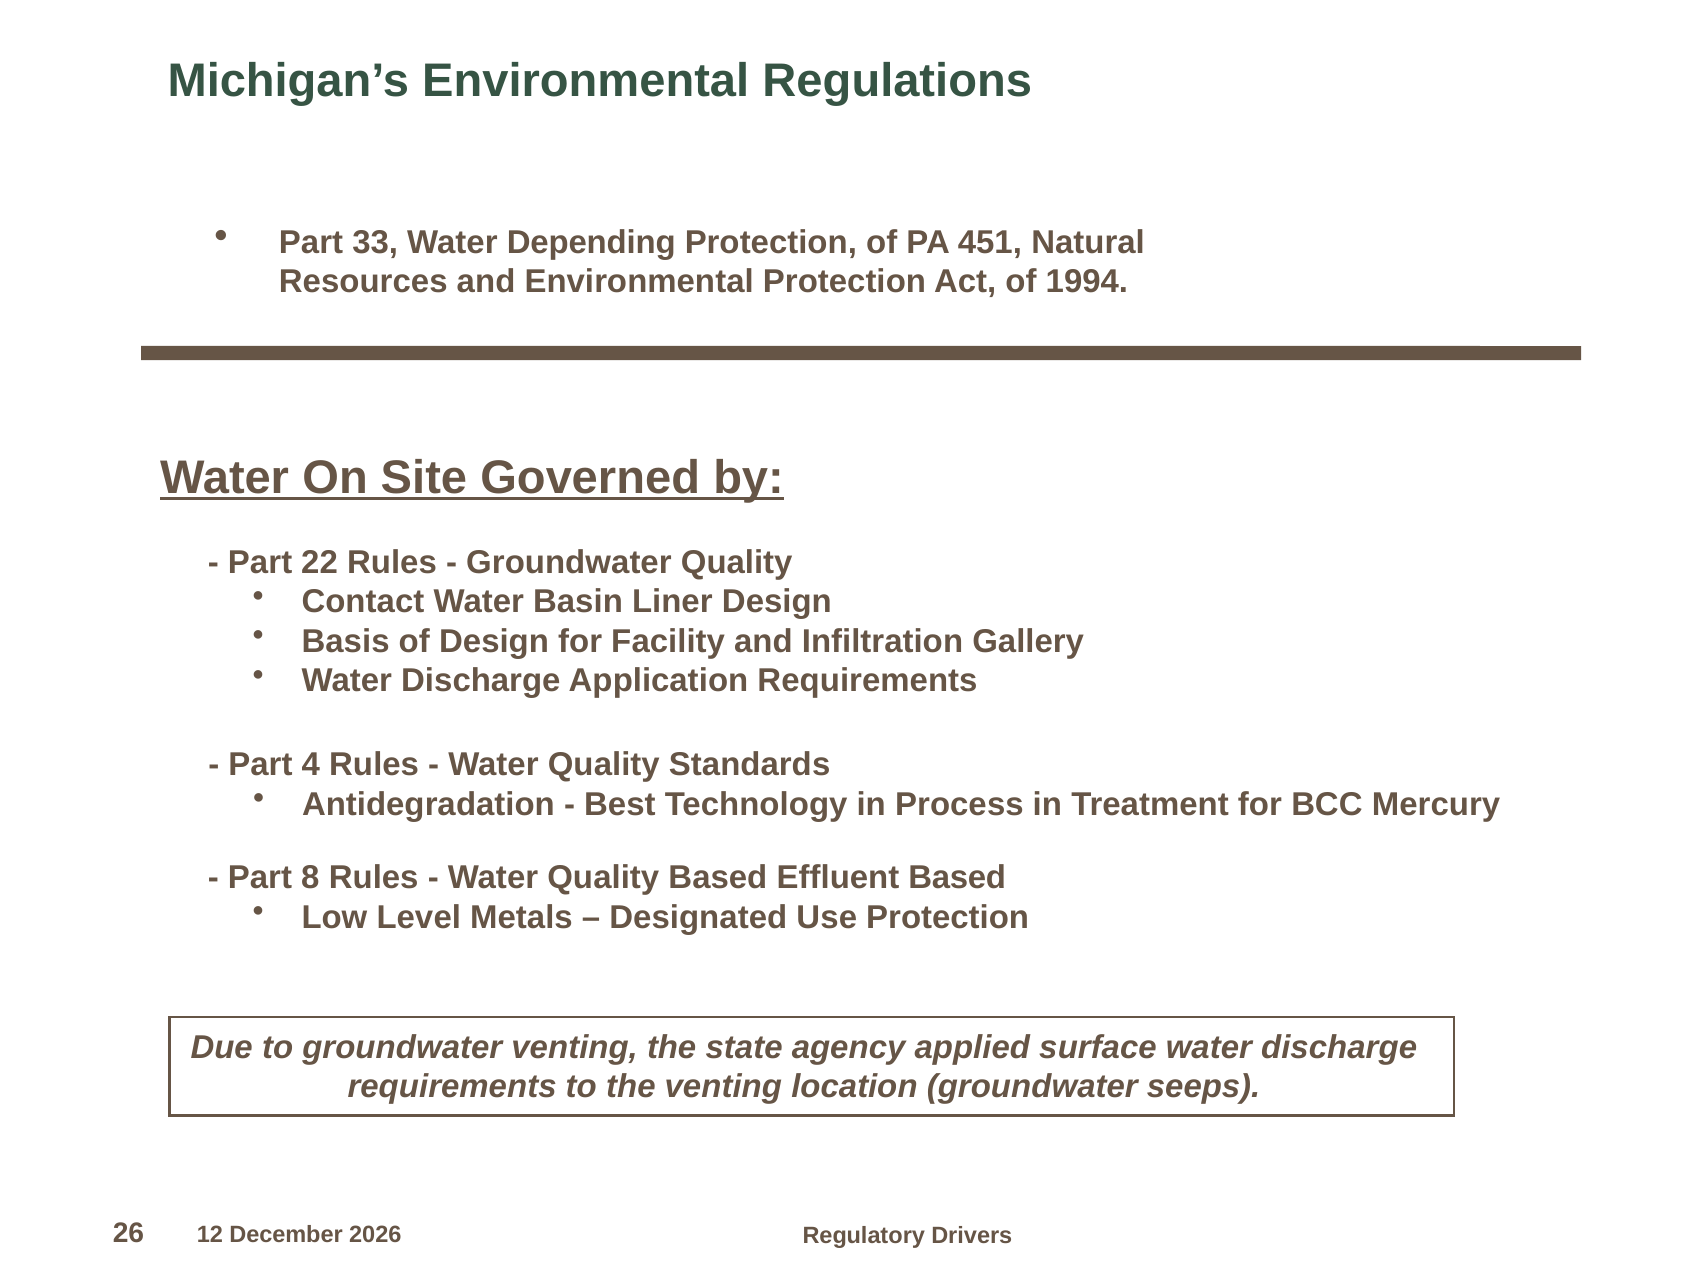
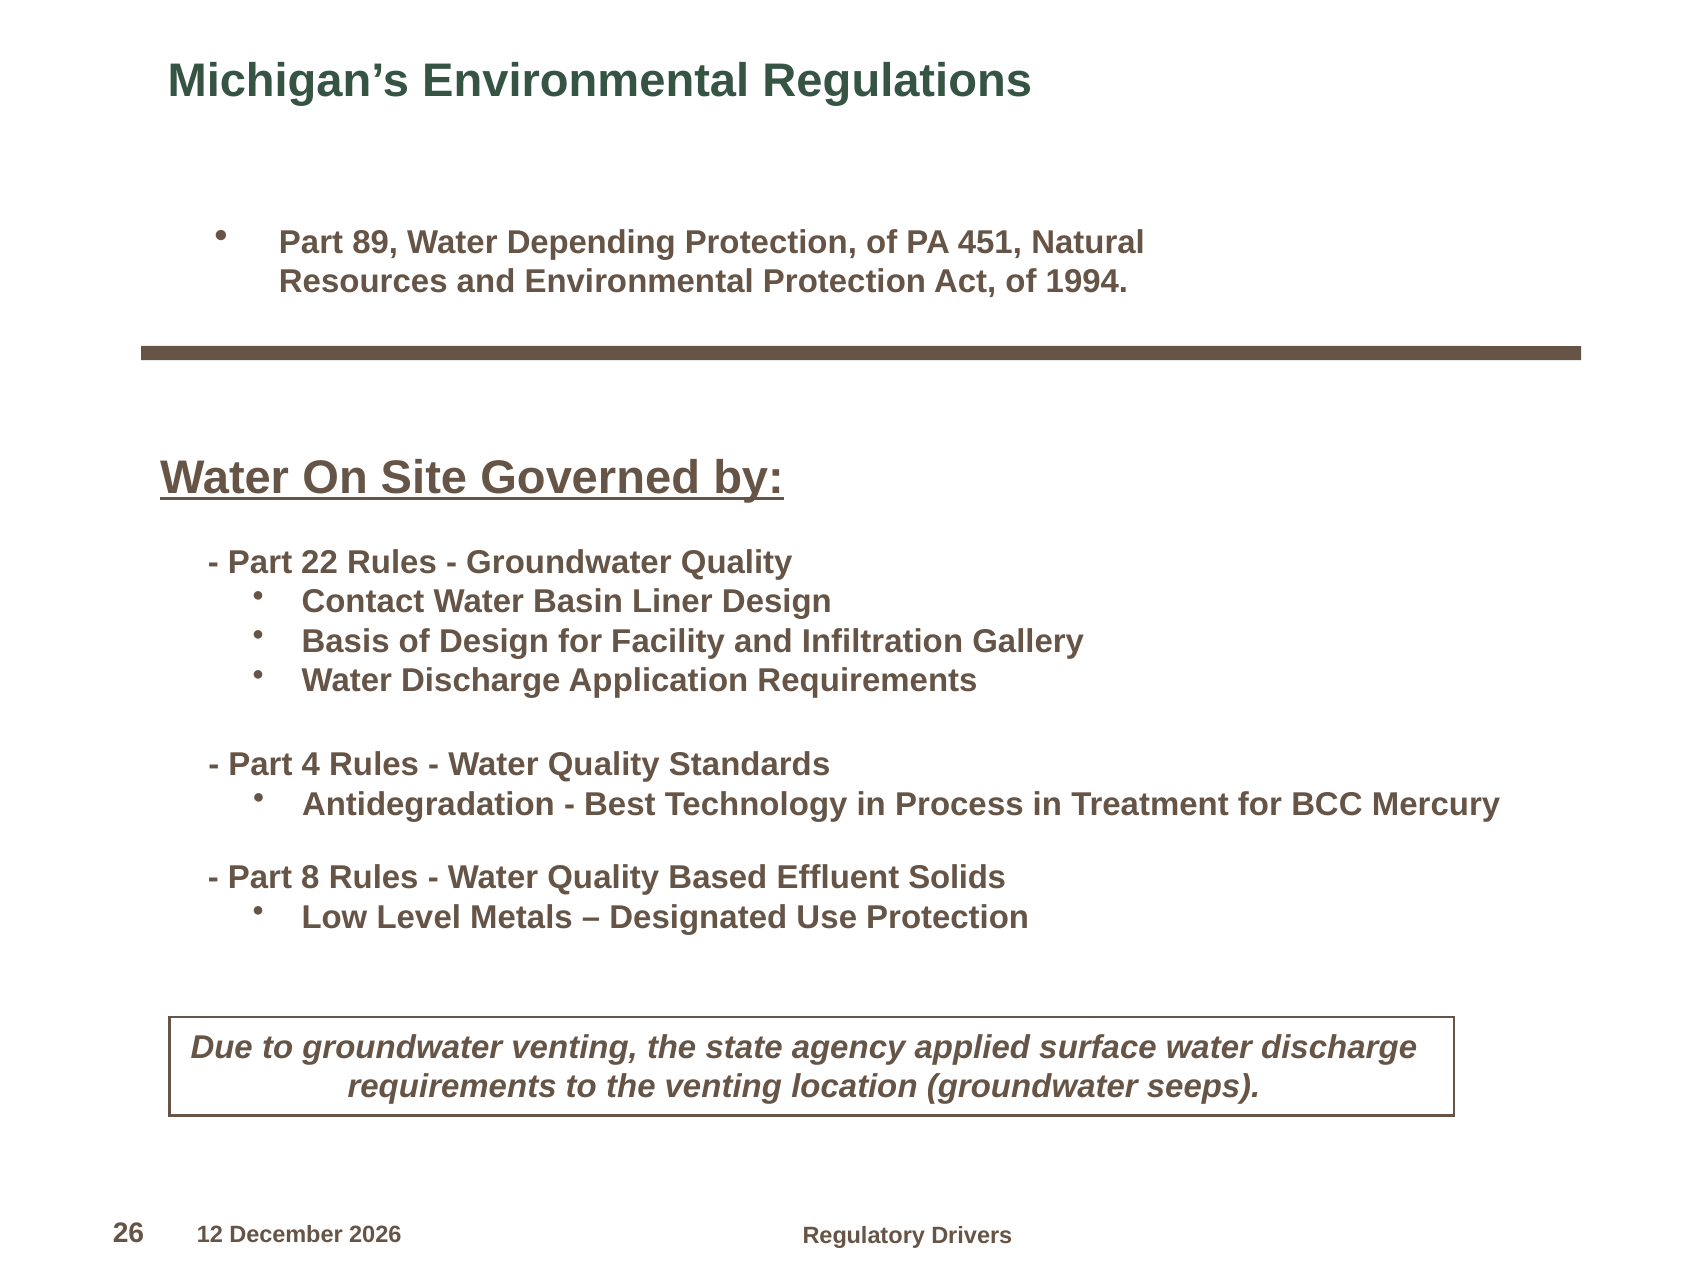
33: 33 -> 89 (375, 242)
Effluent Based: Based -> Solids (957, 877)
